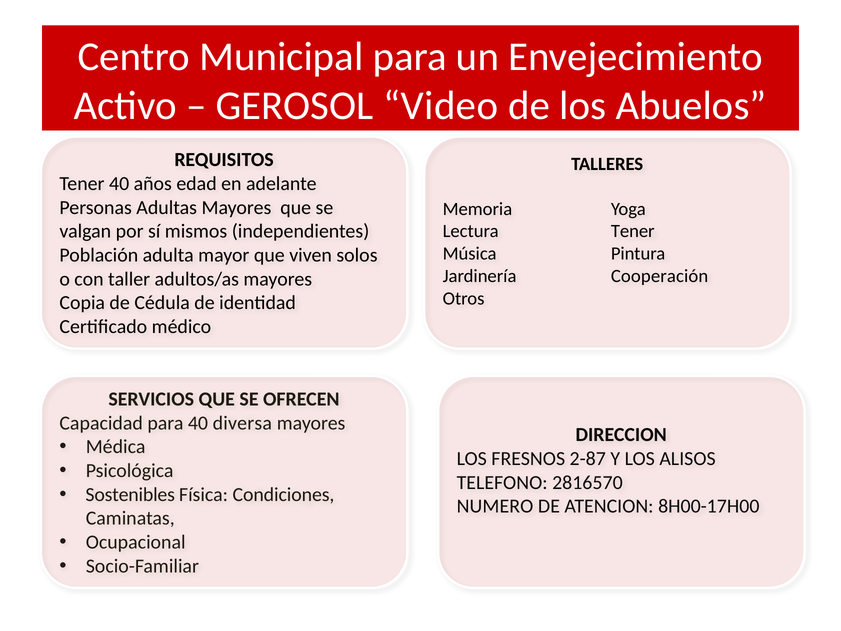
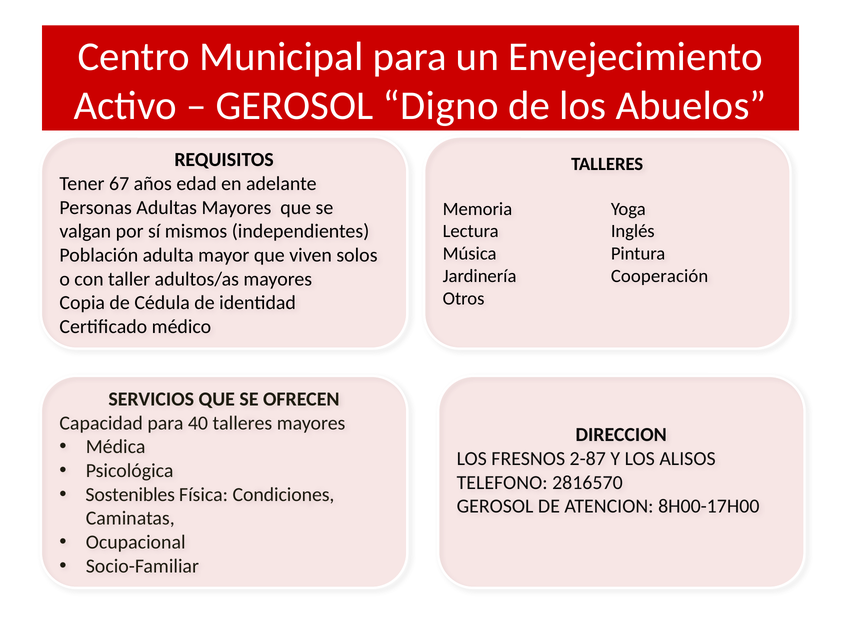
Video: Video -> Digno (441, 106)
Tener 40: 40 -> 67 (119, 184)
Lectura Tener: Tener -> Inglés (633, 231)
40 diversa: diversa -> talleres (242, 423)
NUMERO: NUMERO -> GEROSOL (495, 506)
